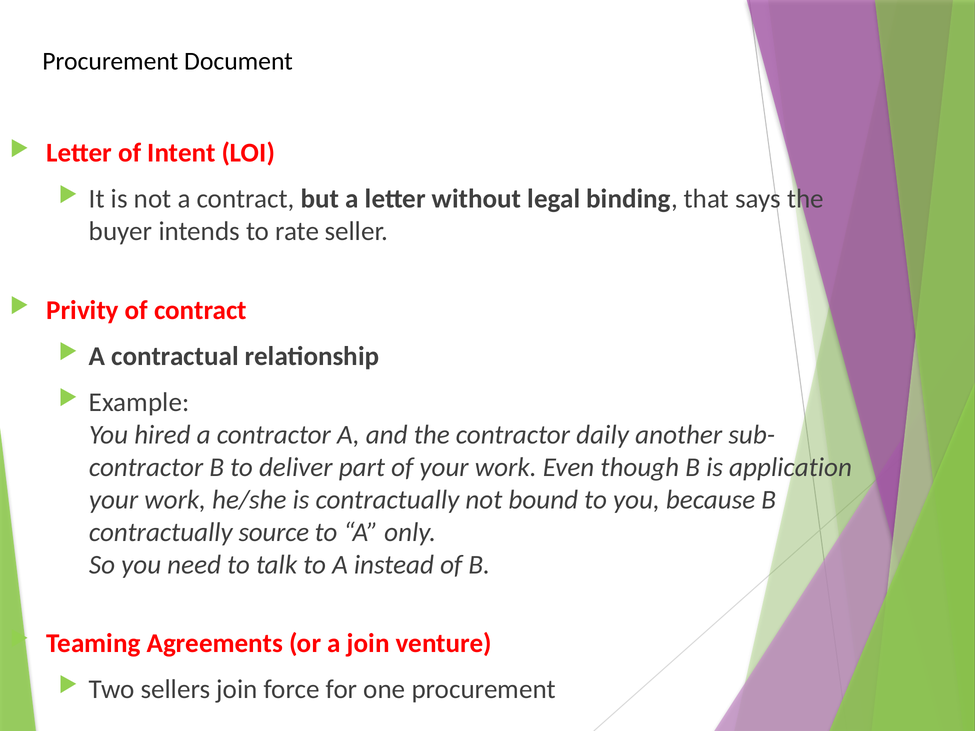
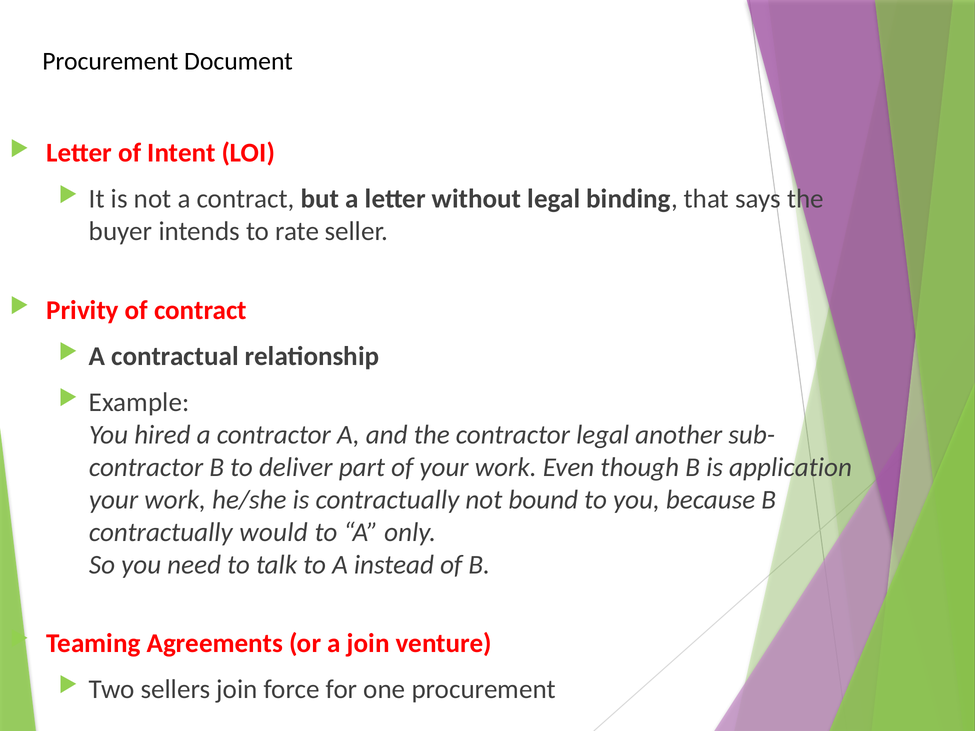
contractor daily: daily -> legal (603, 435)
source: source -> would (274, 532)
